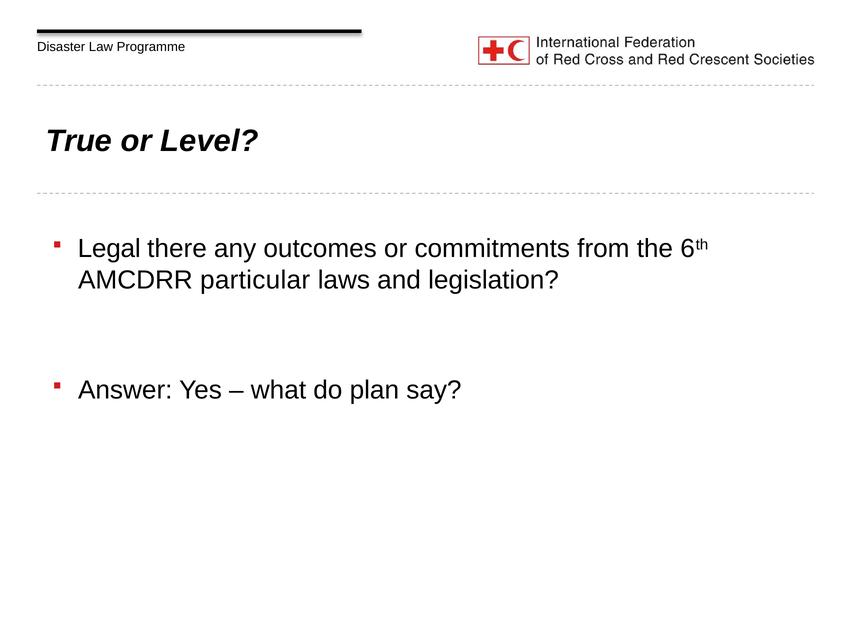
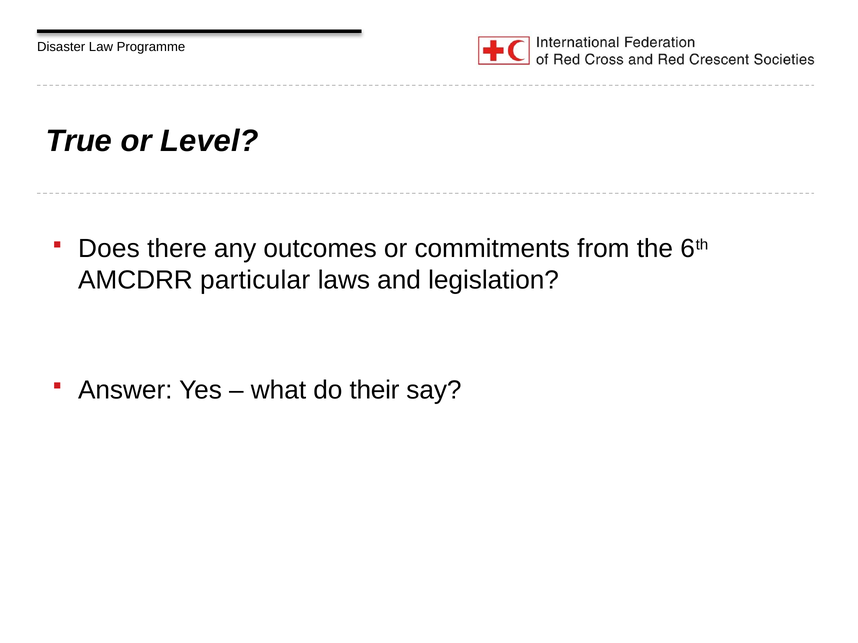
Legal: Legal -> Does (109, 249)
plan: plan -> their (374, 391)
